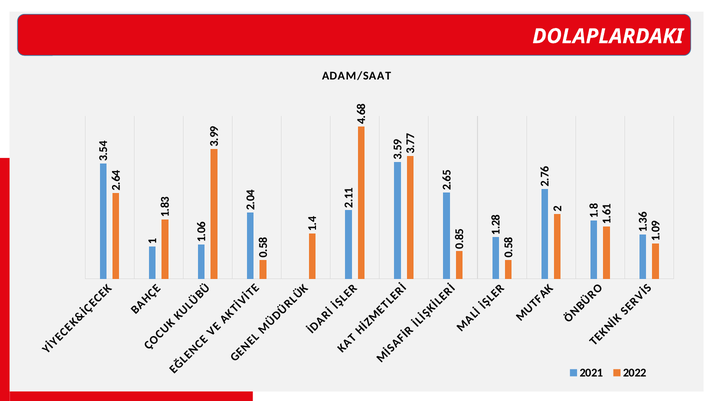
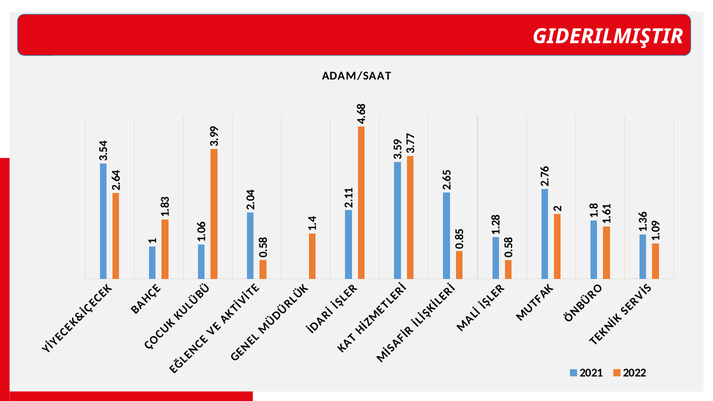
DOLAPLARDAKI: DOLAPLARDAKI -> GIDERILMIŞTIR (608, 36)
